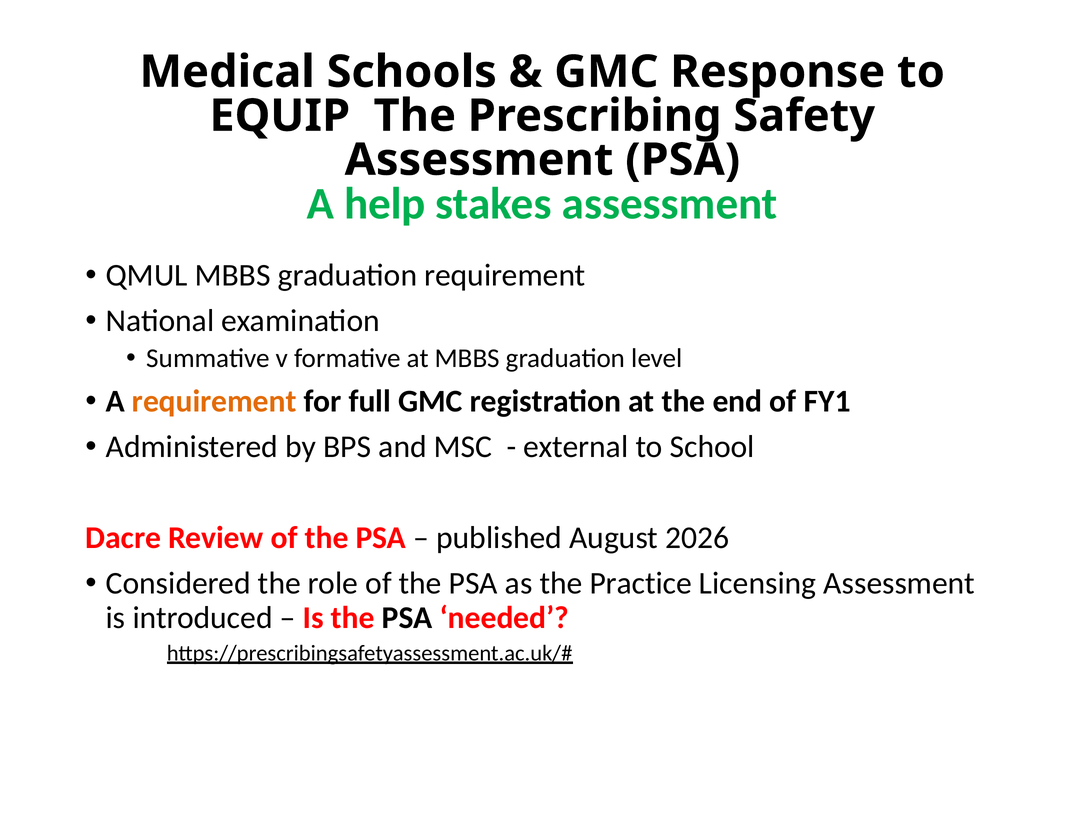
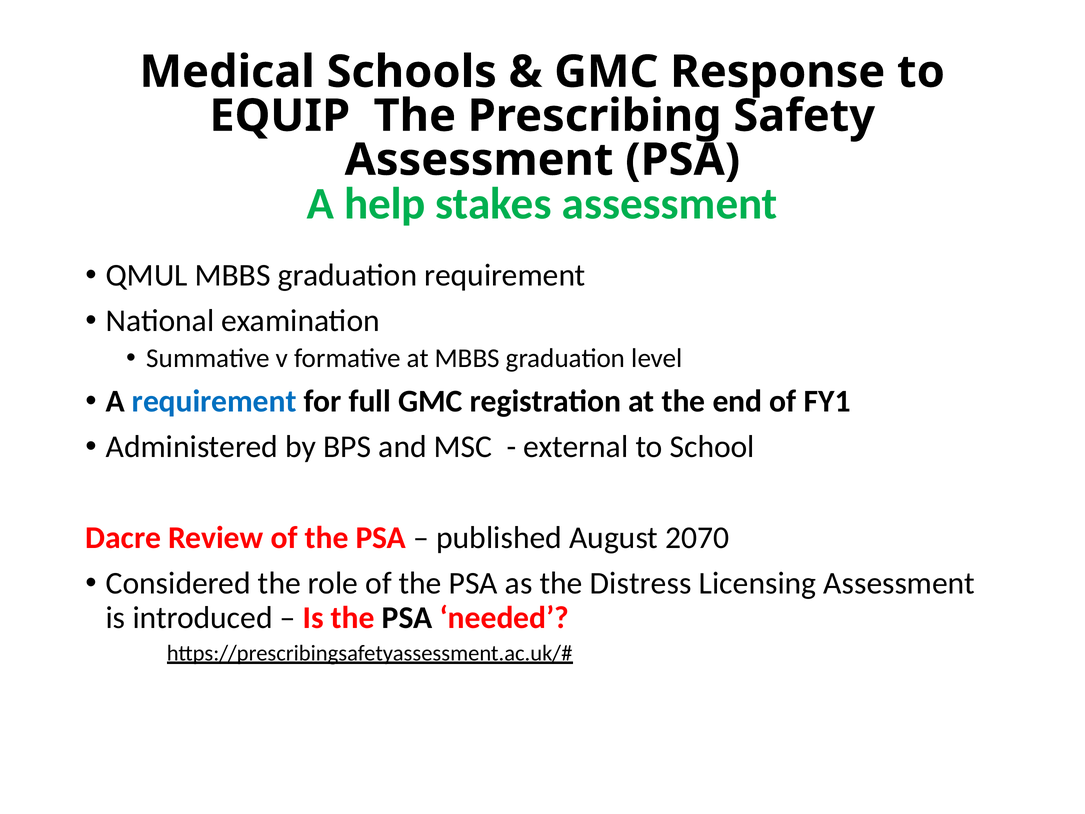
requirement colour: orange -> blue (214, 401)
2026: 2026 -> 2070 (697, 538)
Practice: Practice -> Distress (641, 583)
